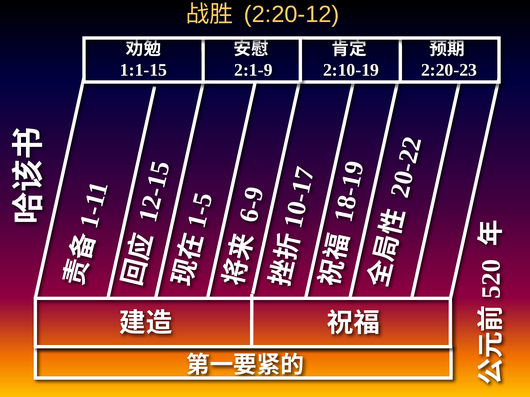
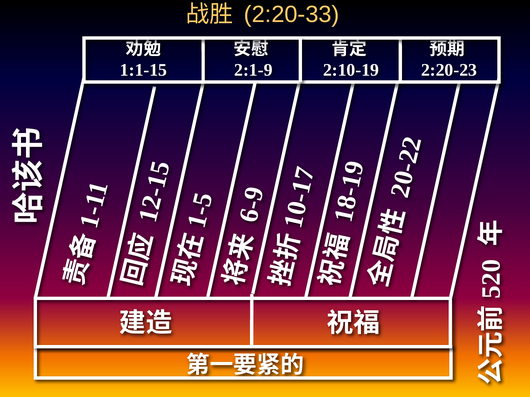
2:20-12: 2:20-12 -> 2:20-33 (292, 14)
